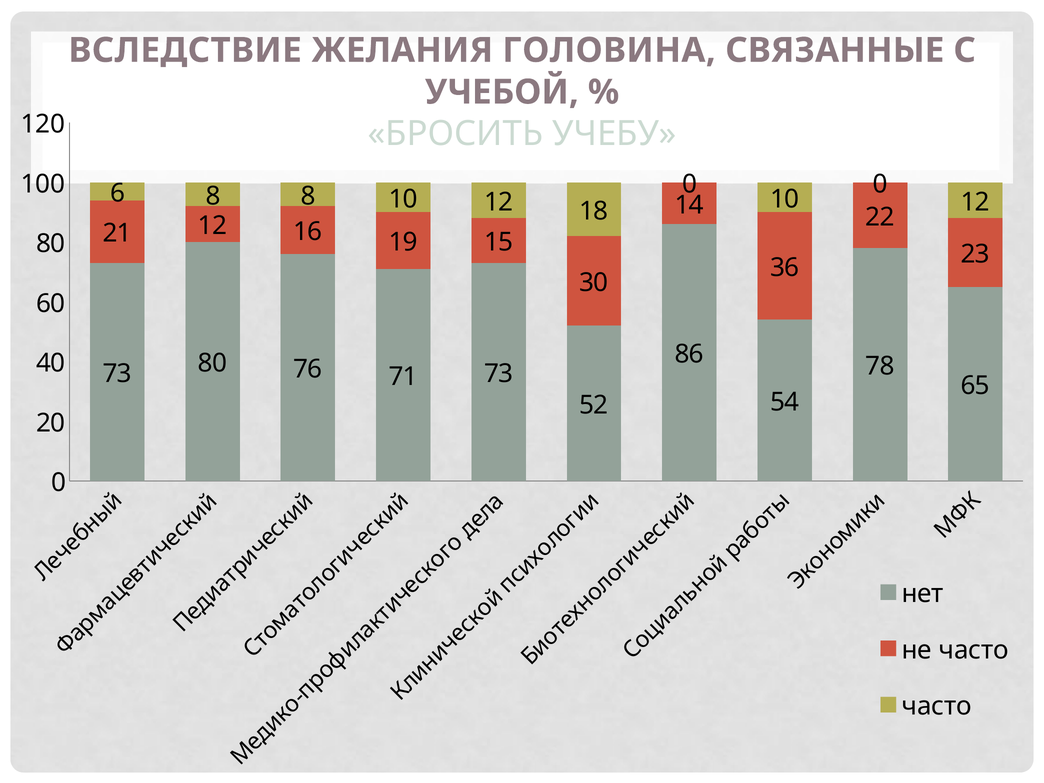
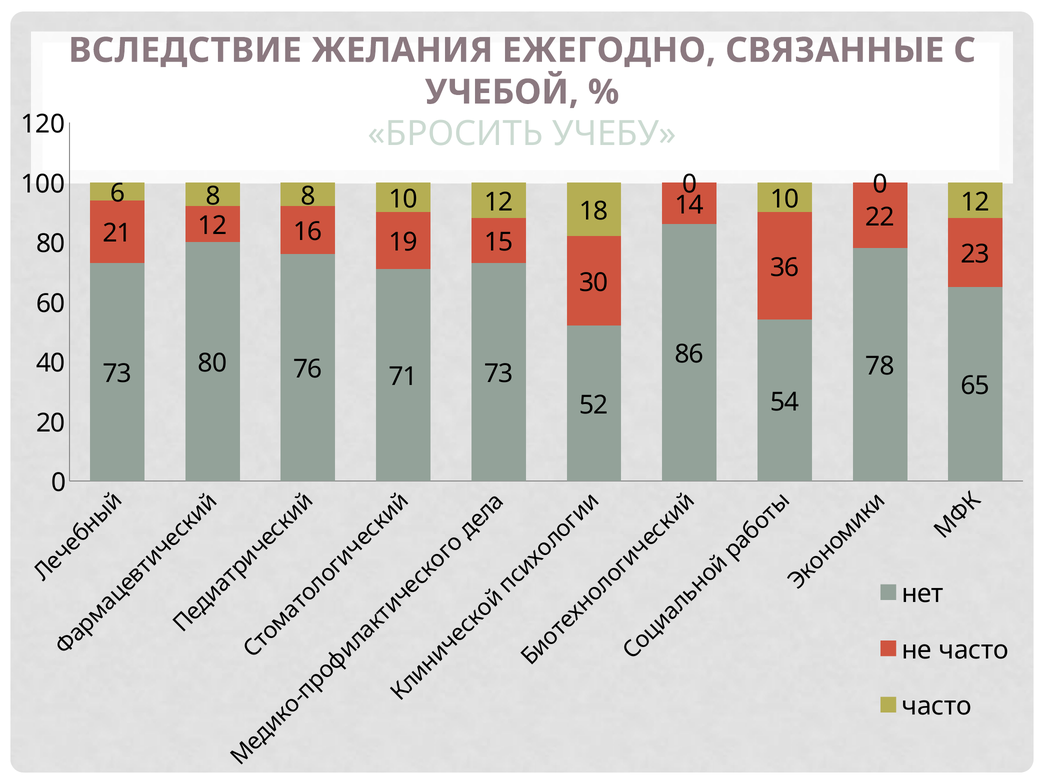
ГОЛОВИНА: ГОЛОВИНА -> ЕЖЕГОДНО (609, 50)
